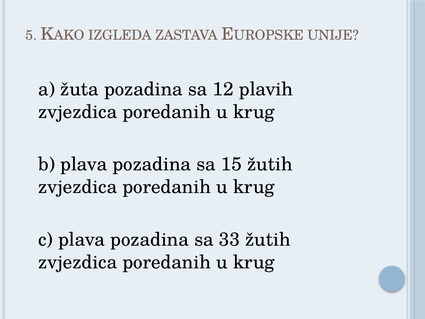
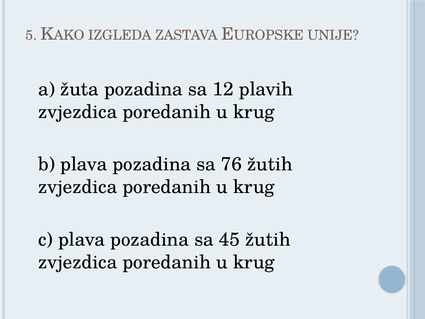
15: 15 -> 76 (231, 164)
33: 33 -> 45 (229, 239)
